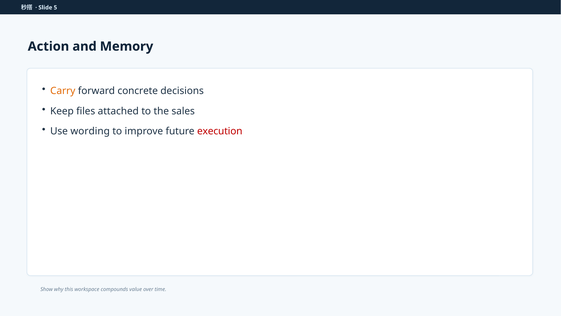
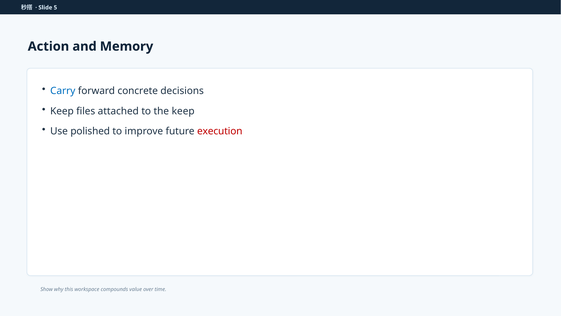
Carry colour: orange -> blue (63, 91)
the sales: sales -> keep (183, 111)
wording: wording -> polished (90, 131)
